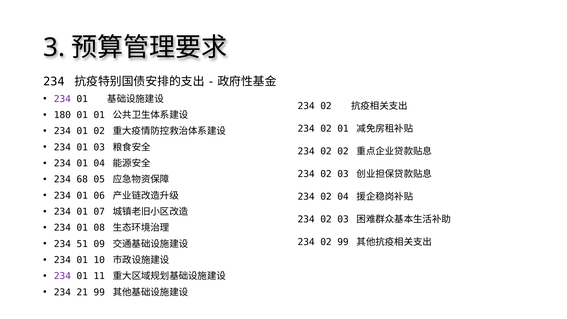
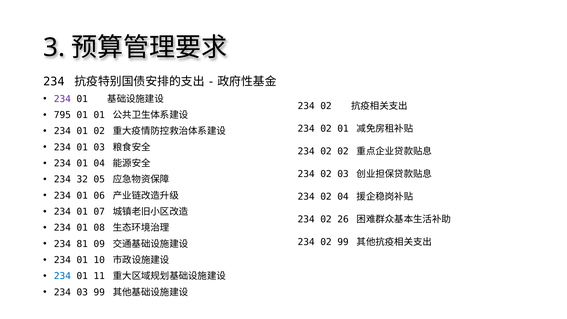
180: 180 -> 795 (62, 115)
68: 68 -> 32 (82, 179)
03: 03 -> 26 (343, 219)
51: 51 -> 81 (82, 244)
234 colour: purple -> blue (62, 276)
234 21: 21 -> 03 (82, 292)
